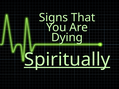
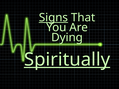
Signs underline: none -> present (53, 18)
